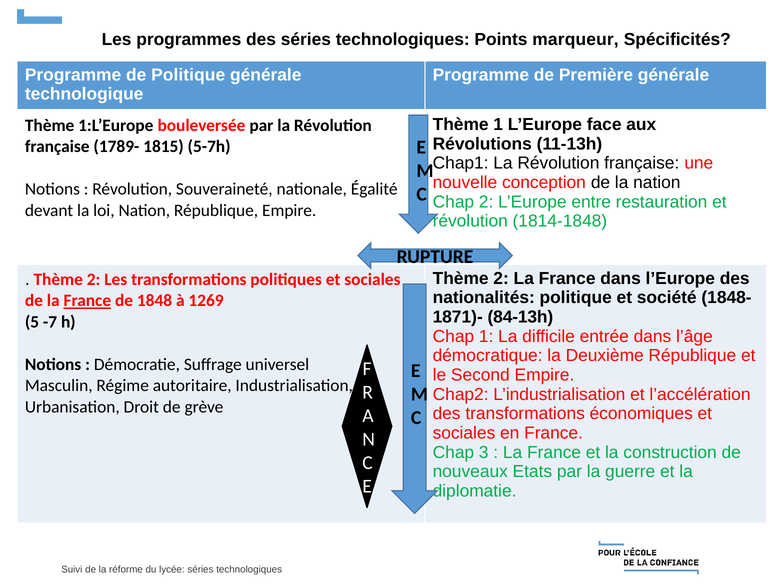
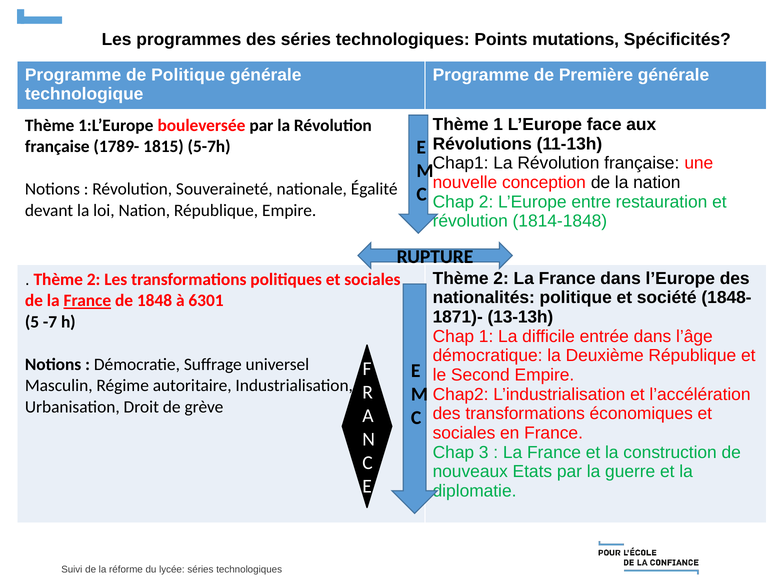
marqueur: marqueur -> mutations (576, 39)
1269: 1269 -> 6301 (206, 301)
84-13h: 84-13h -> 13-13h (520, 317)
